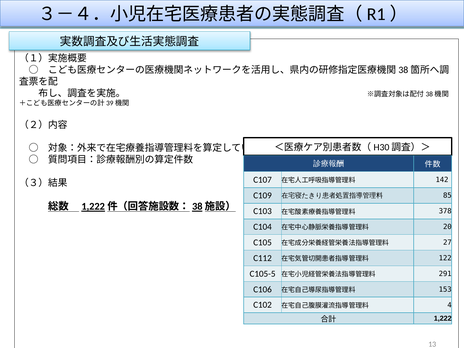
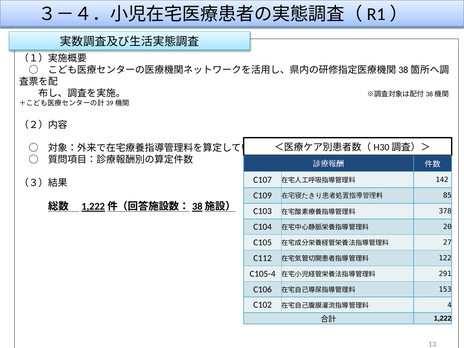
C105-5: C105-5 -> C105-4 (263, 274)
